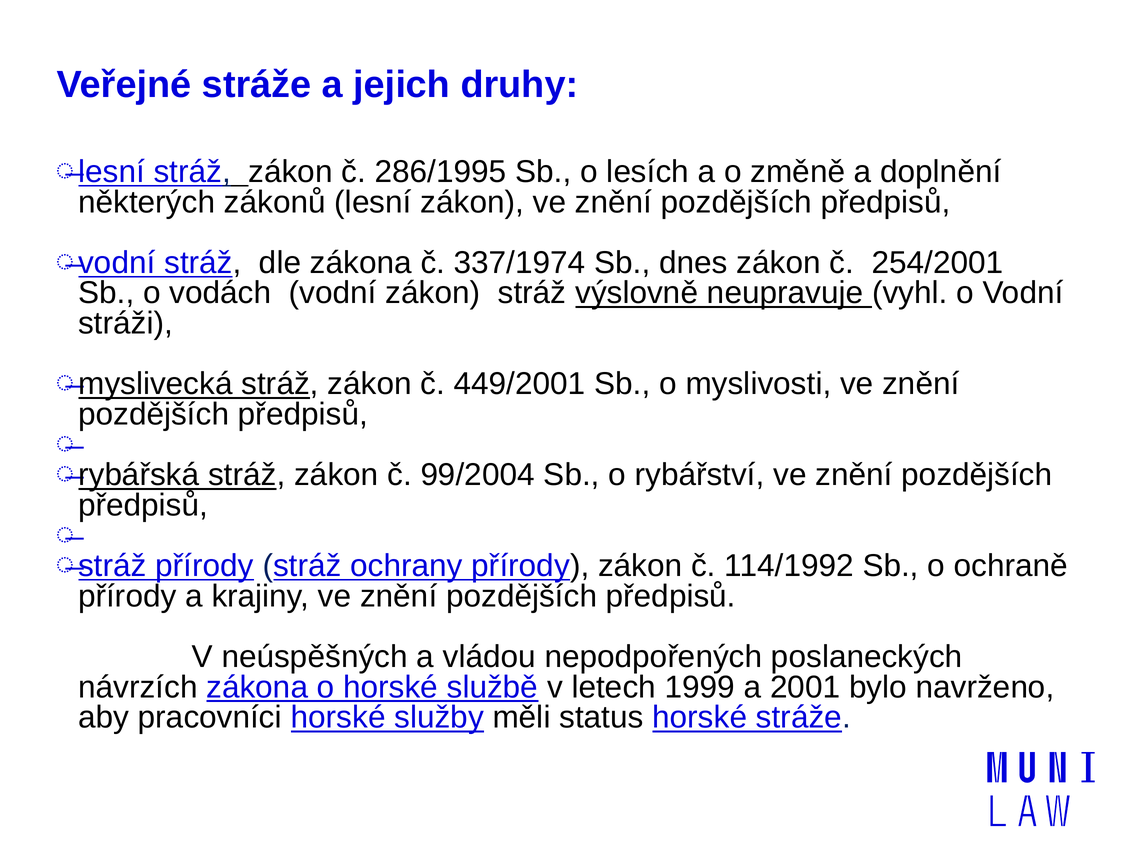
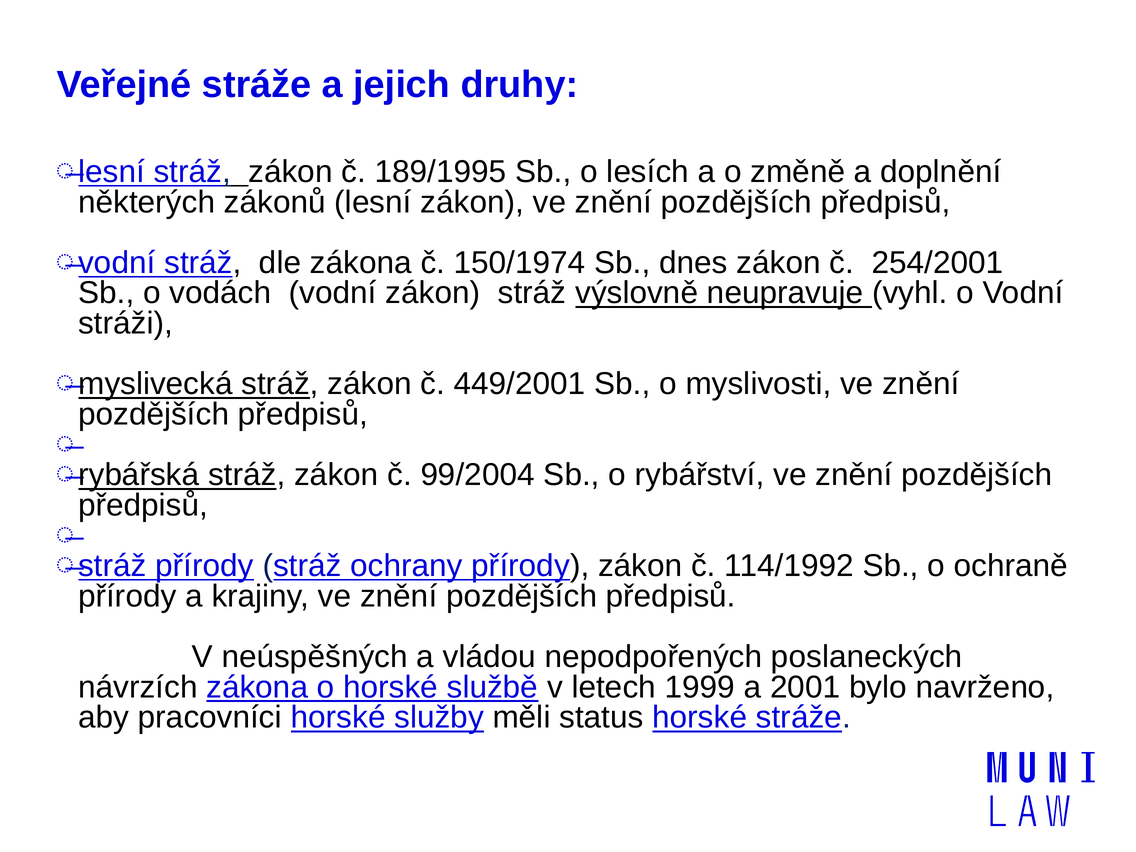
286/1995: 286/1995 -> 189/1995 (441, 172)
337/1974: 337/1974 -> 150/1974 (520, 263)
